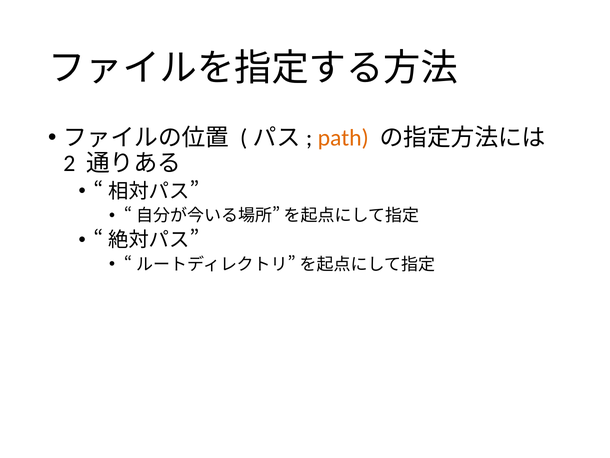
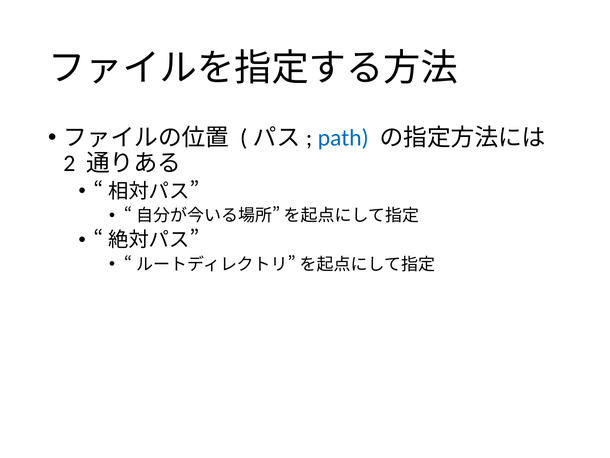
path colour: orange -> blue (343, 138)
